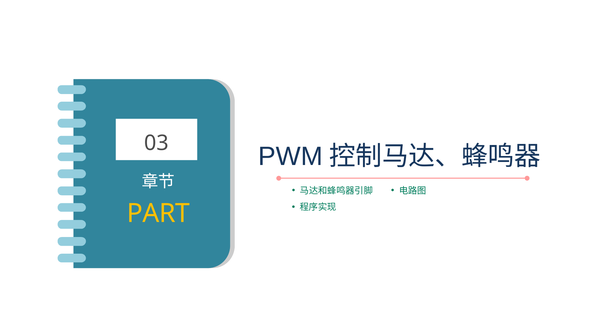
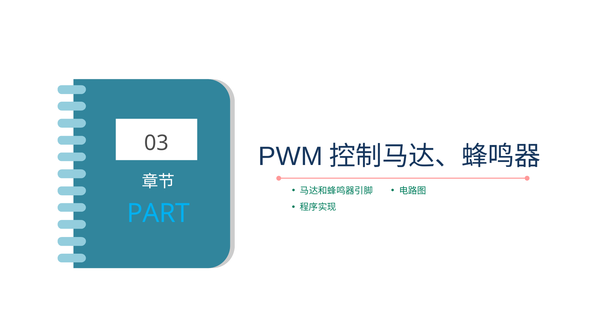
PART colour: yellow -> light blue (158, 213)
